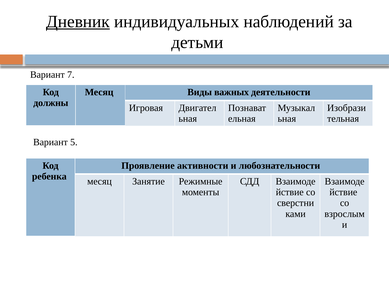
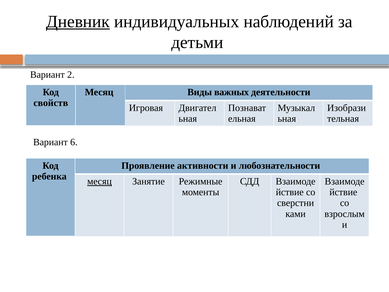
7: 7 -> 2 (71, 75)
должны: должны -> свойств (51, 103)
5: 5 -> 6 (74, 142)
месяц underline: none -> present (99, 181)
